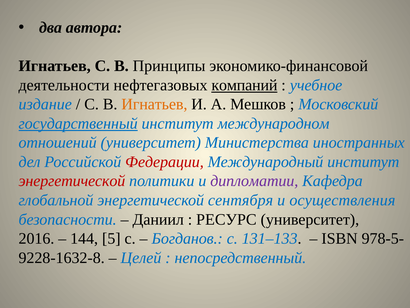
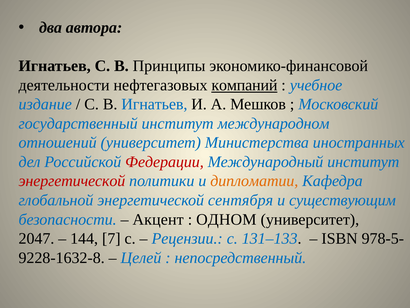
Игнатьев colour: orange -> blue (154, 104)
государственный underline: present -> none (78, 123)
дипломатии colour: purple -> orange (254, 181)
осуществления: осуществления -> существующим (342, 200)
Даниил: Даниил -> Акцент (158, 219)
РЕСУРС: РЕСУРС -> ОДНОМ (226, 219)
2016: 2016 -> 2047 (36, 238)
5: 5 -> 7 (111, 238)
Богданов: Богданов -> Рецензии (187, 238)
